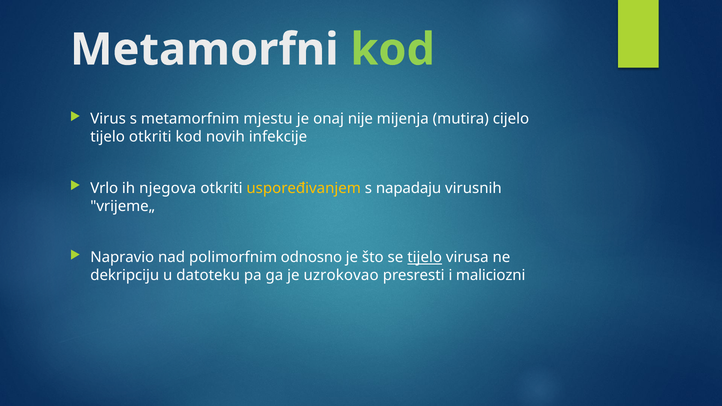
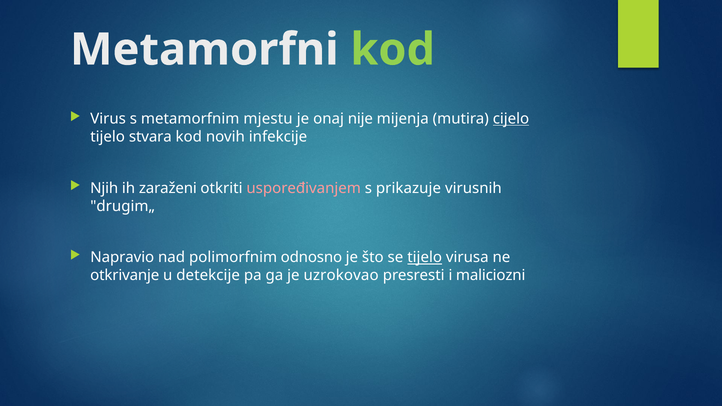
cijelo underline: none -> present (511, 119)
tijelo otkriti: otkriti -> stvara (150, 137)
Vrlo: Vrlo -> Njih (104, 188)
njegova: njegova -> zaraženi (168, 188)
uspoređivanjem colour: yellow -> pink (304, 188)
napadaju: napadaju -> prikazuje (408, 188)
vrijeme„: vrijeme„ -> drugim„ (123, 206)
dekripciju: dekripciju -> otkrivanje (125, 276)
datoteku: datoteku -> detekcije (208, 276)
